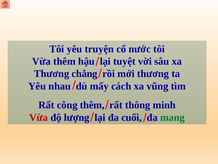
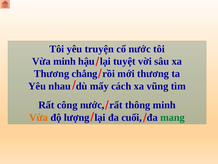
Vừa thêm: thêm -> minh (64, 61)
công thêm: thêm -> nước (92, 105)
Vừa colour: red -> orange (39, 117)
